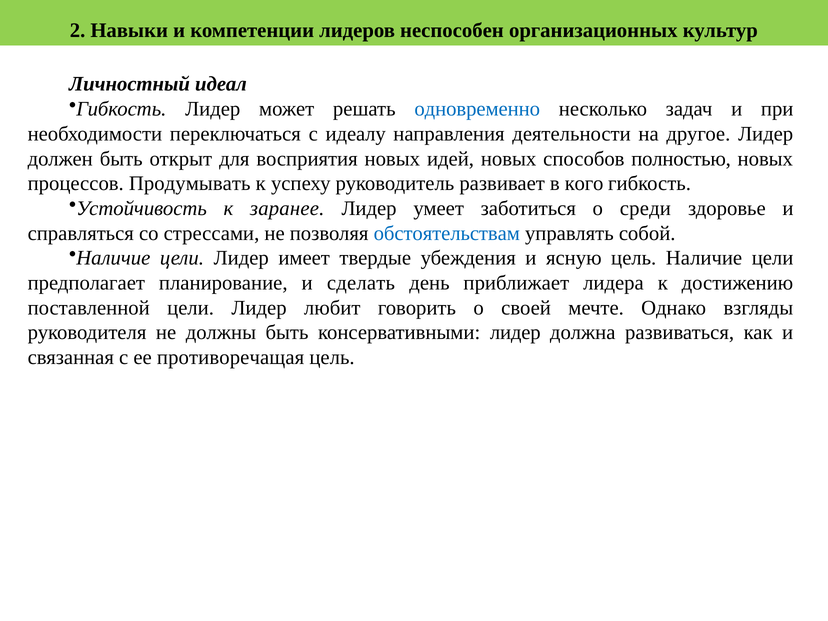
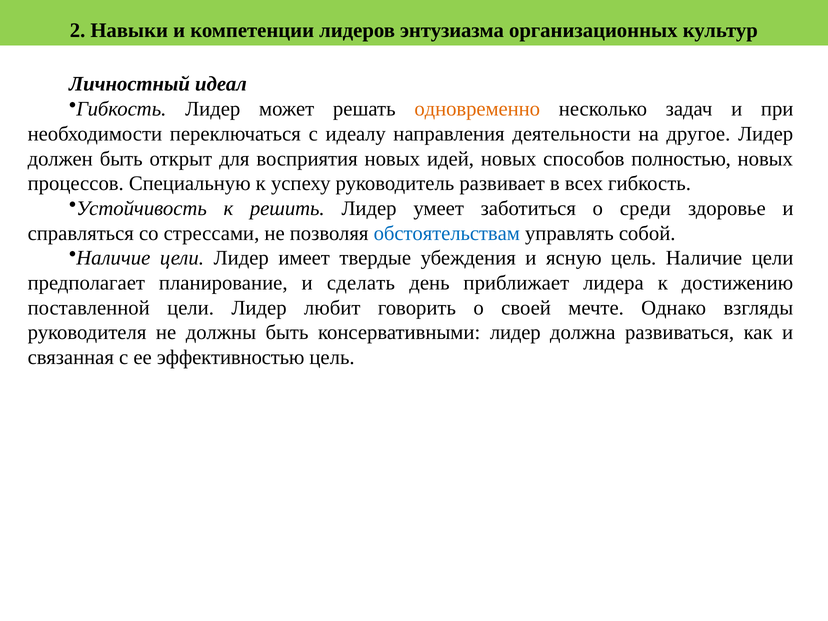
неспособен: неспособен -> энтузиазма (452, 30)
одновременно colour: blue -> orange (477, 109)
Продумывать: Продумывать -> Специальную (190, 184)
кого: кого -> всех (584, 184)
заранее: заранее -> решить (287, 208)
противоречащая: противоречащая -> эффективностью (231, 357)
